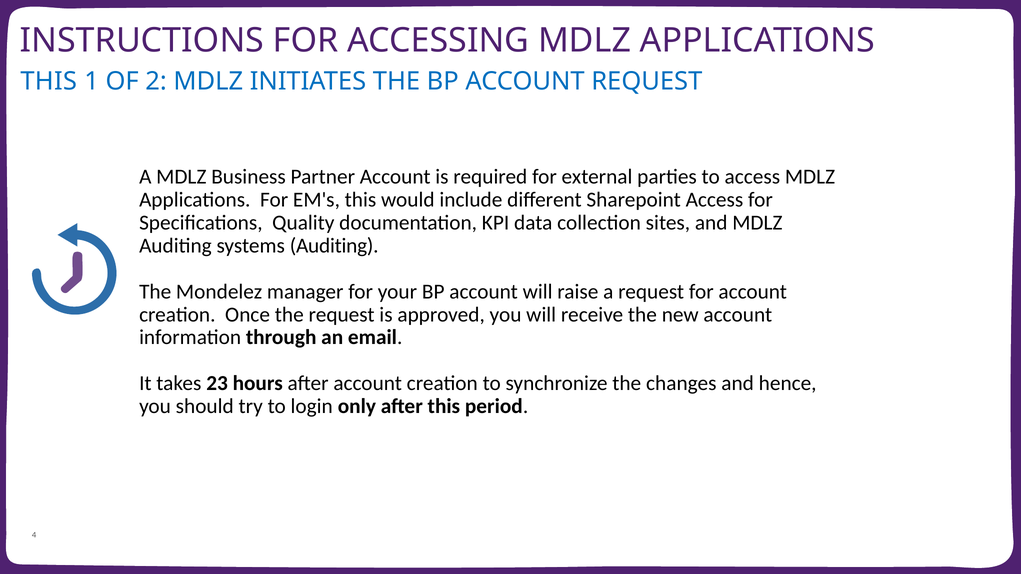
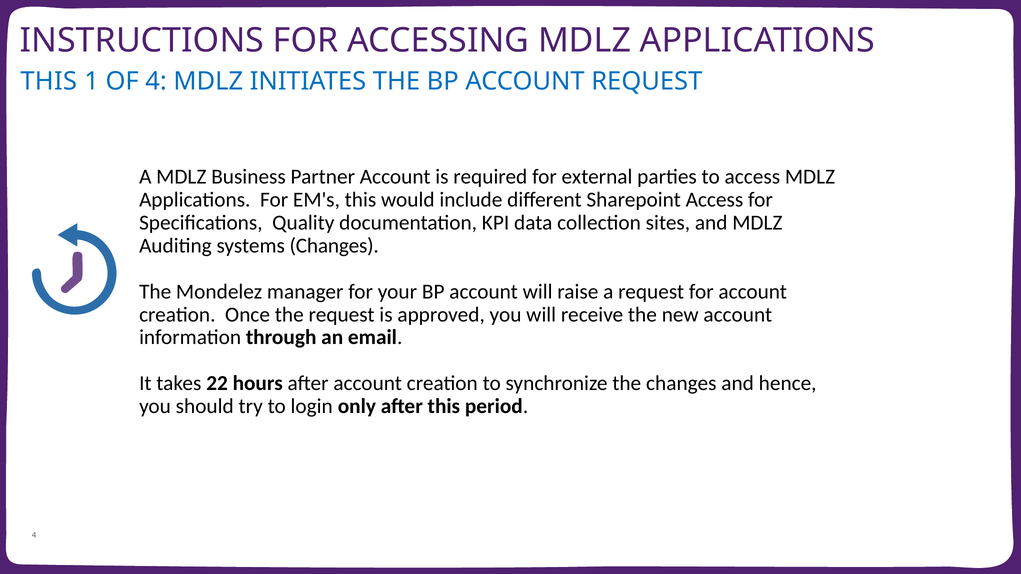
OF 2: 2 -> 4 (156, 81)
systems Auditing: Auditing -> Changes (334, 246)
23: 23 -> 22 (217, 384)
